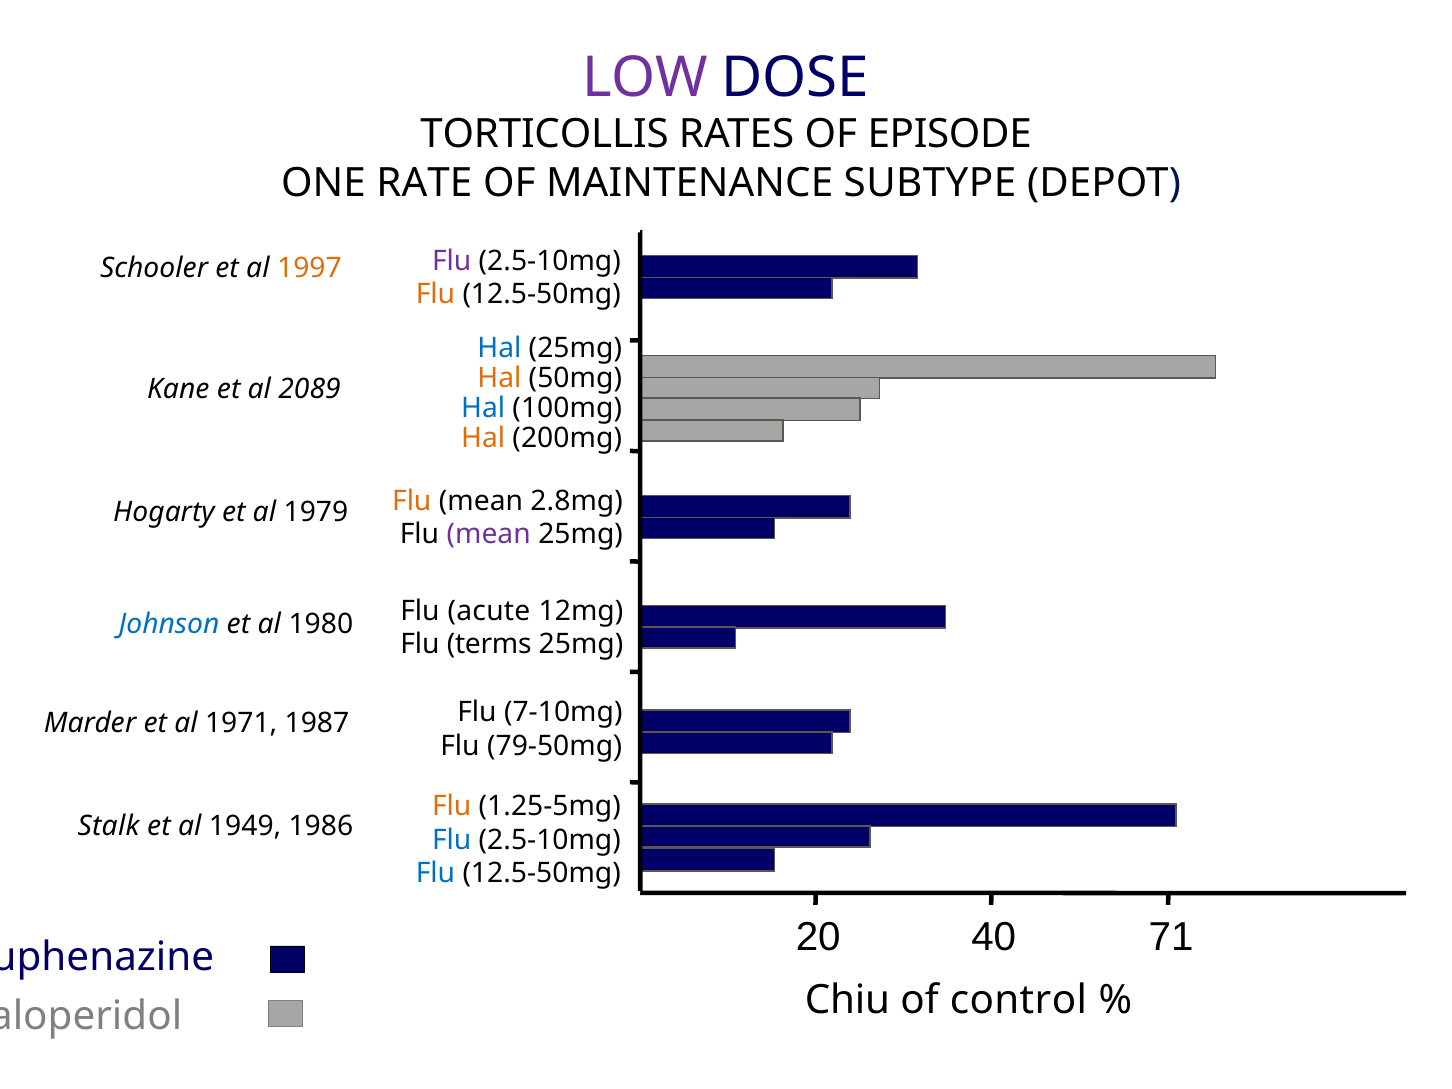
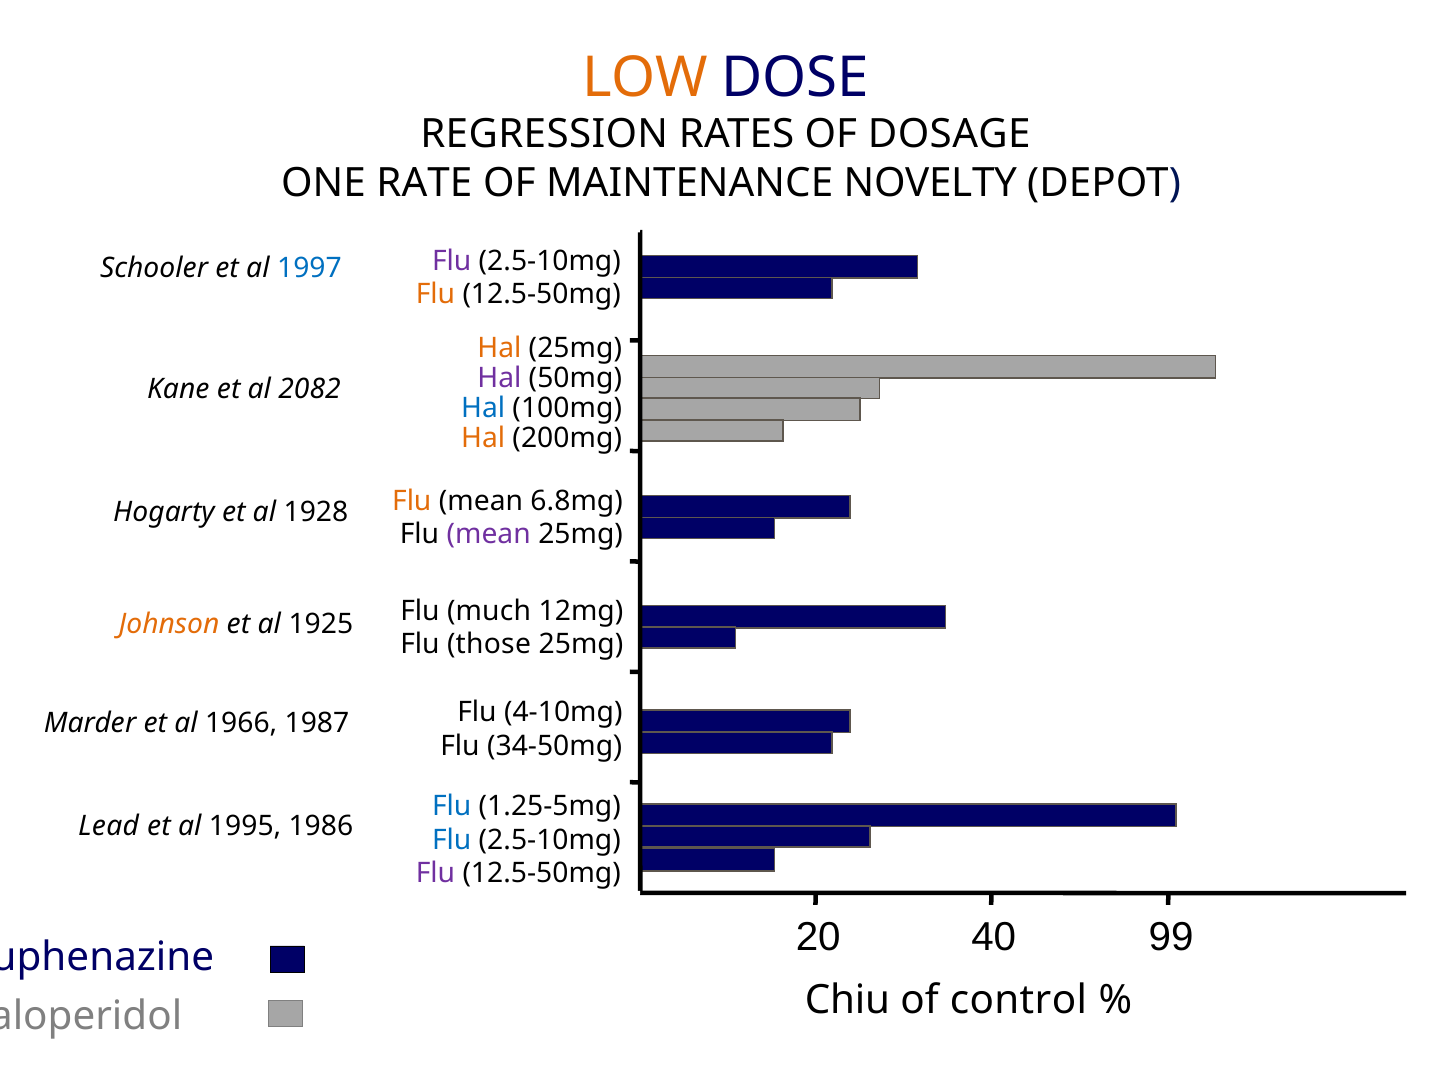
LOW colour: purple -> orange (645, 77)
TORTICOLLIS: TORTICOLLIS -> REGRESSION (544, 134)
EPISODE: EPISODE -> DOSAGE (949, 134)
SUBTYPE: SUBTYPE -> NOVELTY (930, 183)
1997 colour: orange -> blue (309, 268)
Hal colour: blue -> orange (499, 348)
Hal colour: orange -> purple (499, 378)
2089: 2089 -> 2082 (310, 389)
2.8mg: 2.8mg -> 6.8mg (577, 501)
1979: 1979 -> 1928 (316, 512)
acute: acute -> much (489, 611)
Johnson colour: blue -> orange (169, 624)
1980: 1980 -> 1925 (321, 624)
terms: terms -> those (489, 644)
7-10mg: 7-10mg -> 4-10mg (563, 713)
1971: 1971 -> 1966 (241, 724)
79-50mg: 79-50mg -> 34-50mg (550, 746)
Flu colour: orange -> blue (452, 807)
Stalk: Stalk -> Lead (109, 826)
1949: 1949 -> 1995 (245, 826)
Flu colour: blue -> purple (435, 873)
71: 71 -> 99 (1171, 937)
